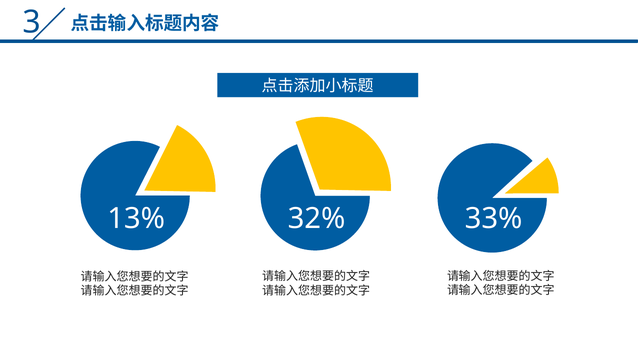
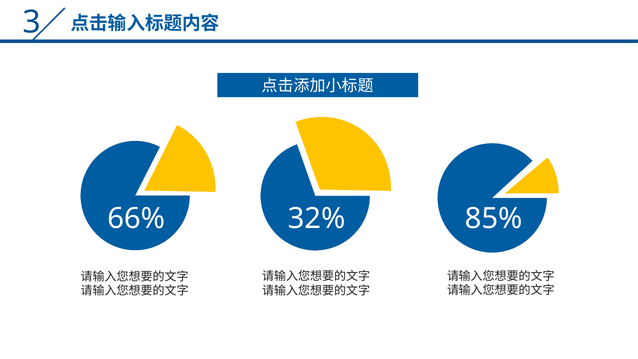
13%: 13% -> 66% (136, 219)
33%: 33% -> 85% (494, 219)
